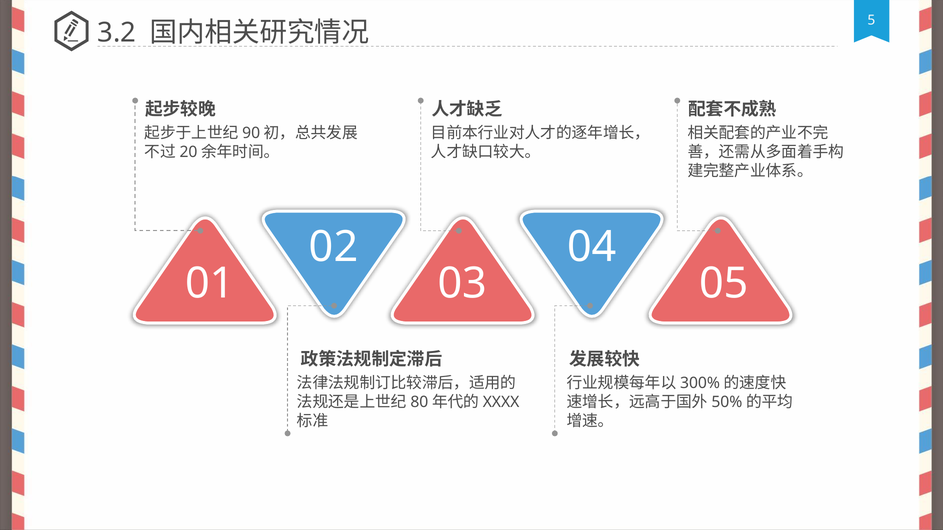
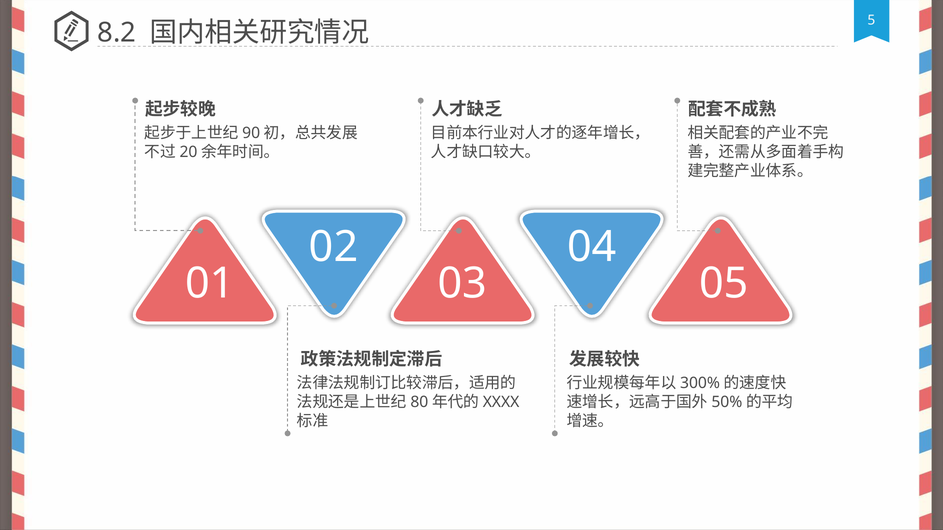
3.2: 3.2 -> 8.2 (117, 33)
